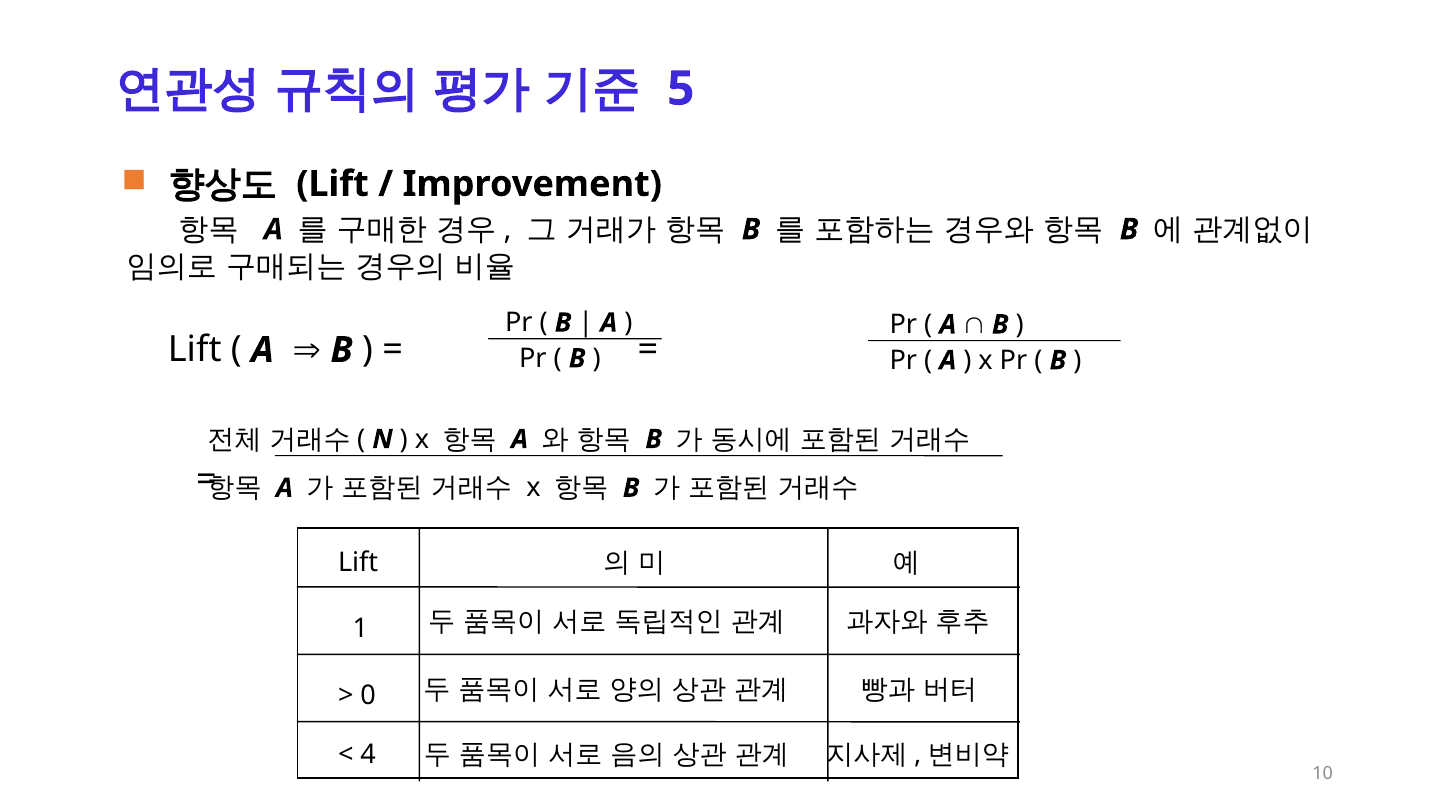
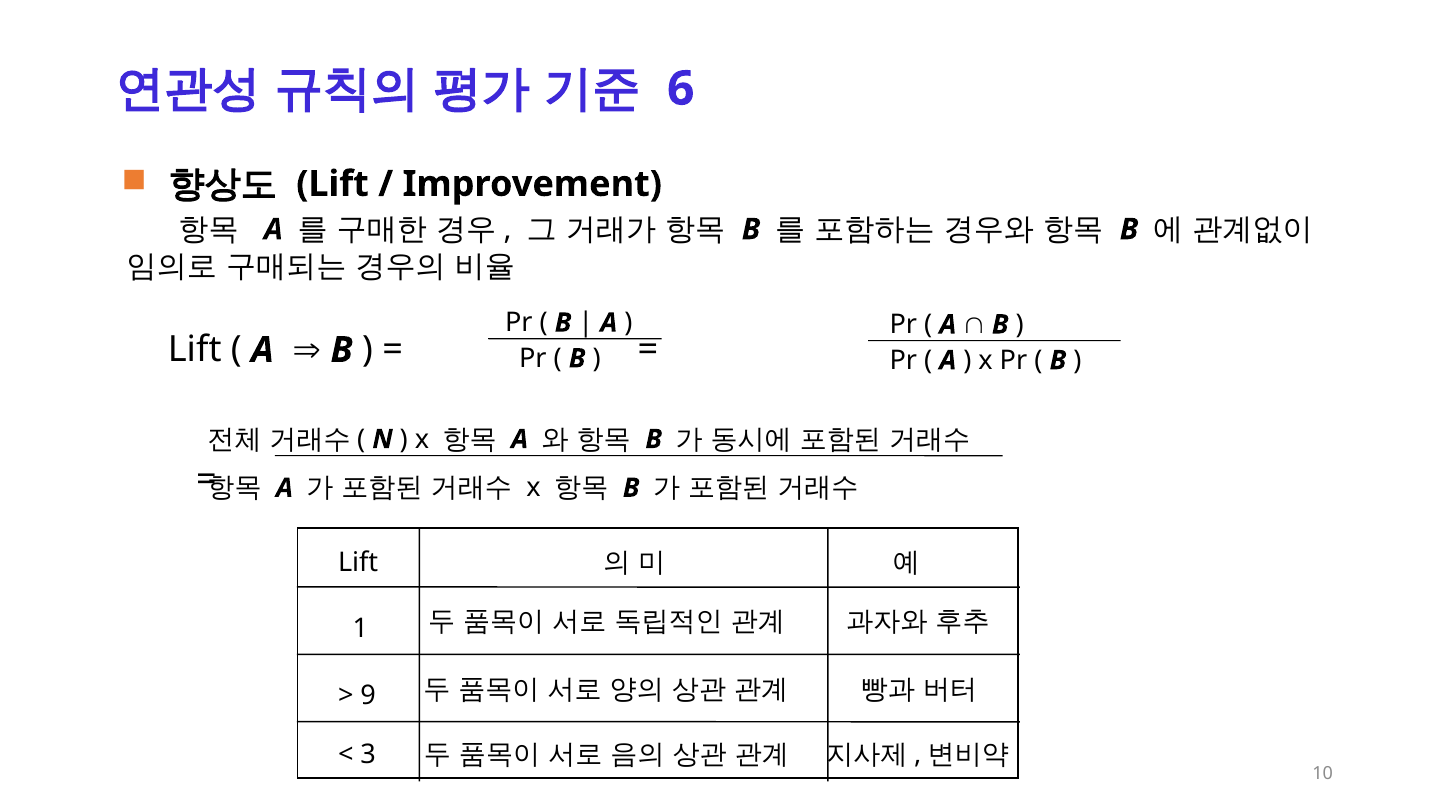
5: 5 -> 6 (681, 89)
0: 0 -> 9 (368, 696)
4: 4 -> 3 (368, 755)
